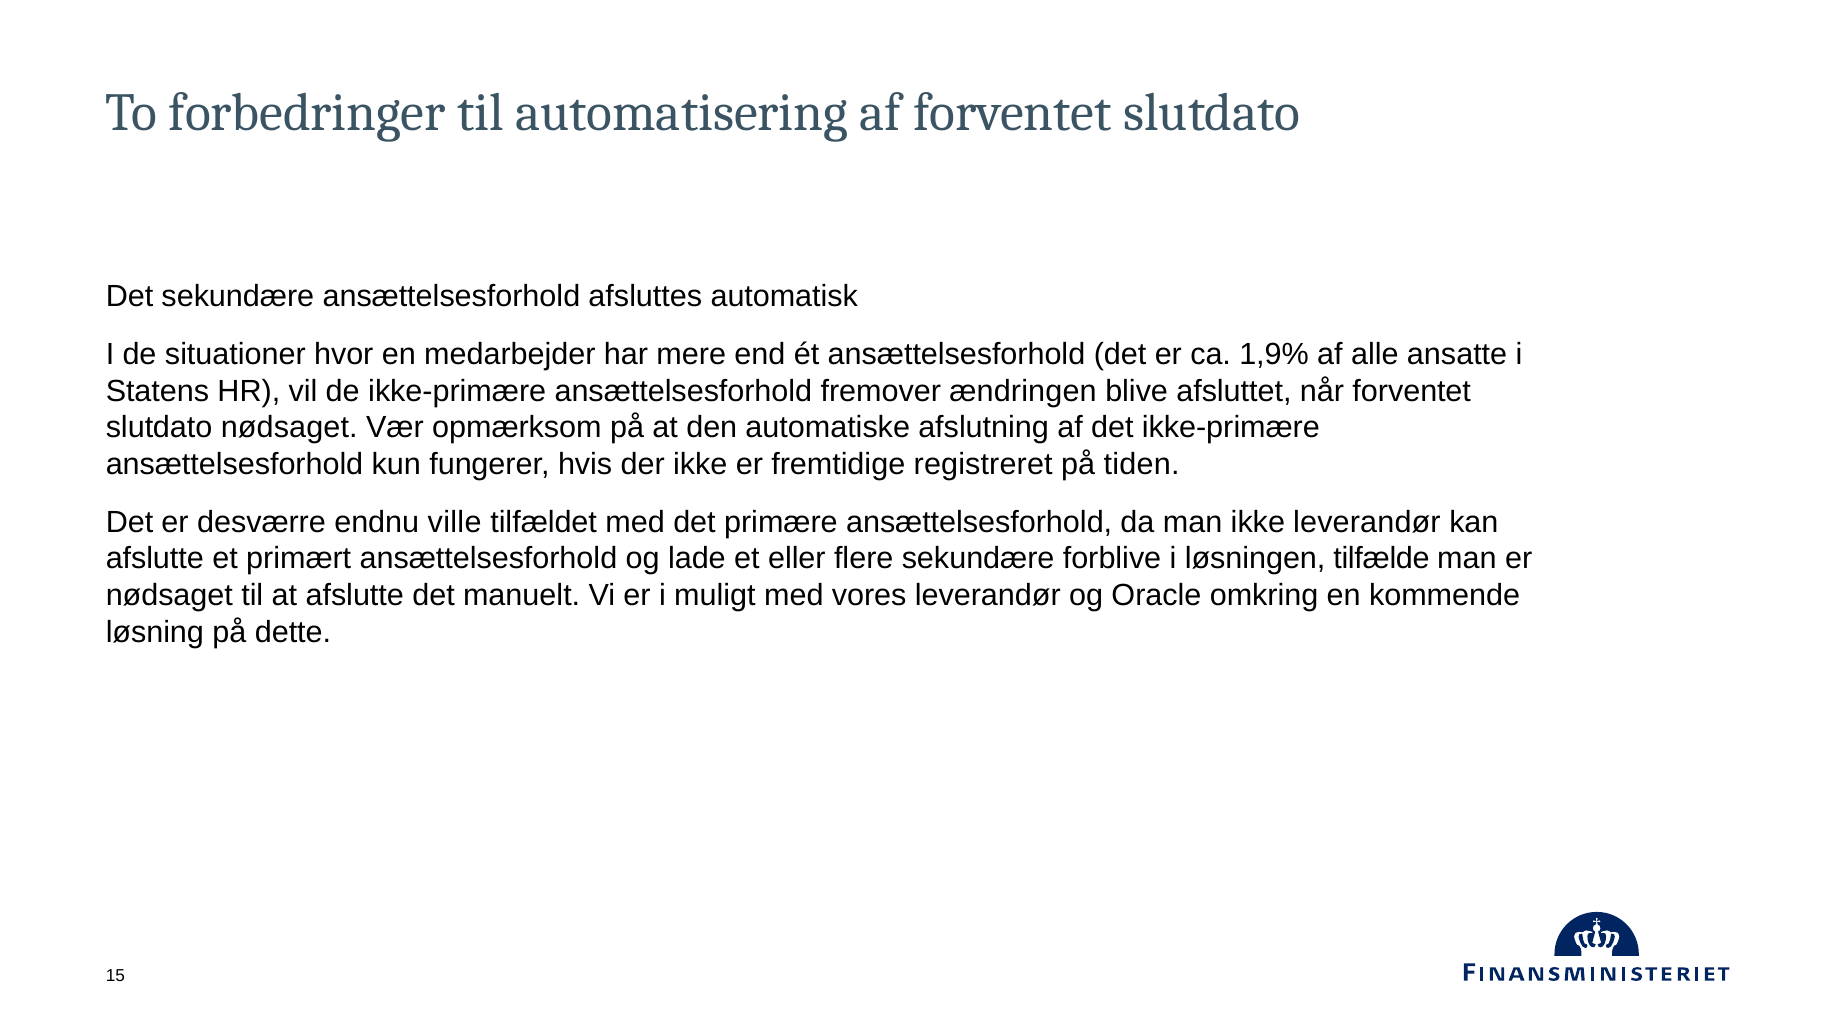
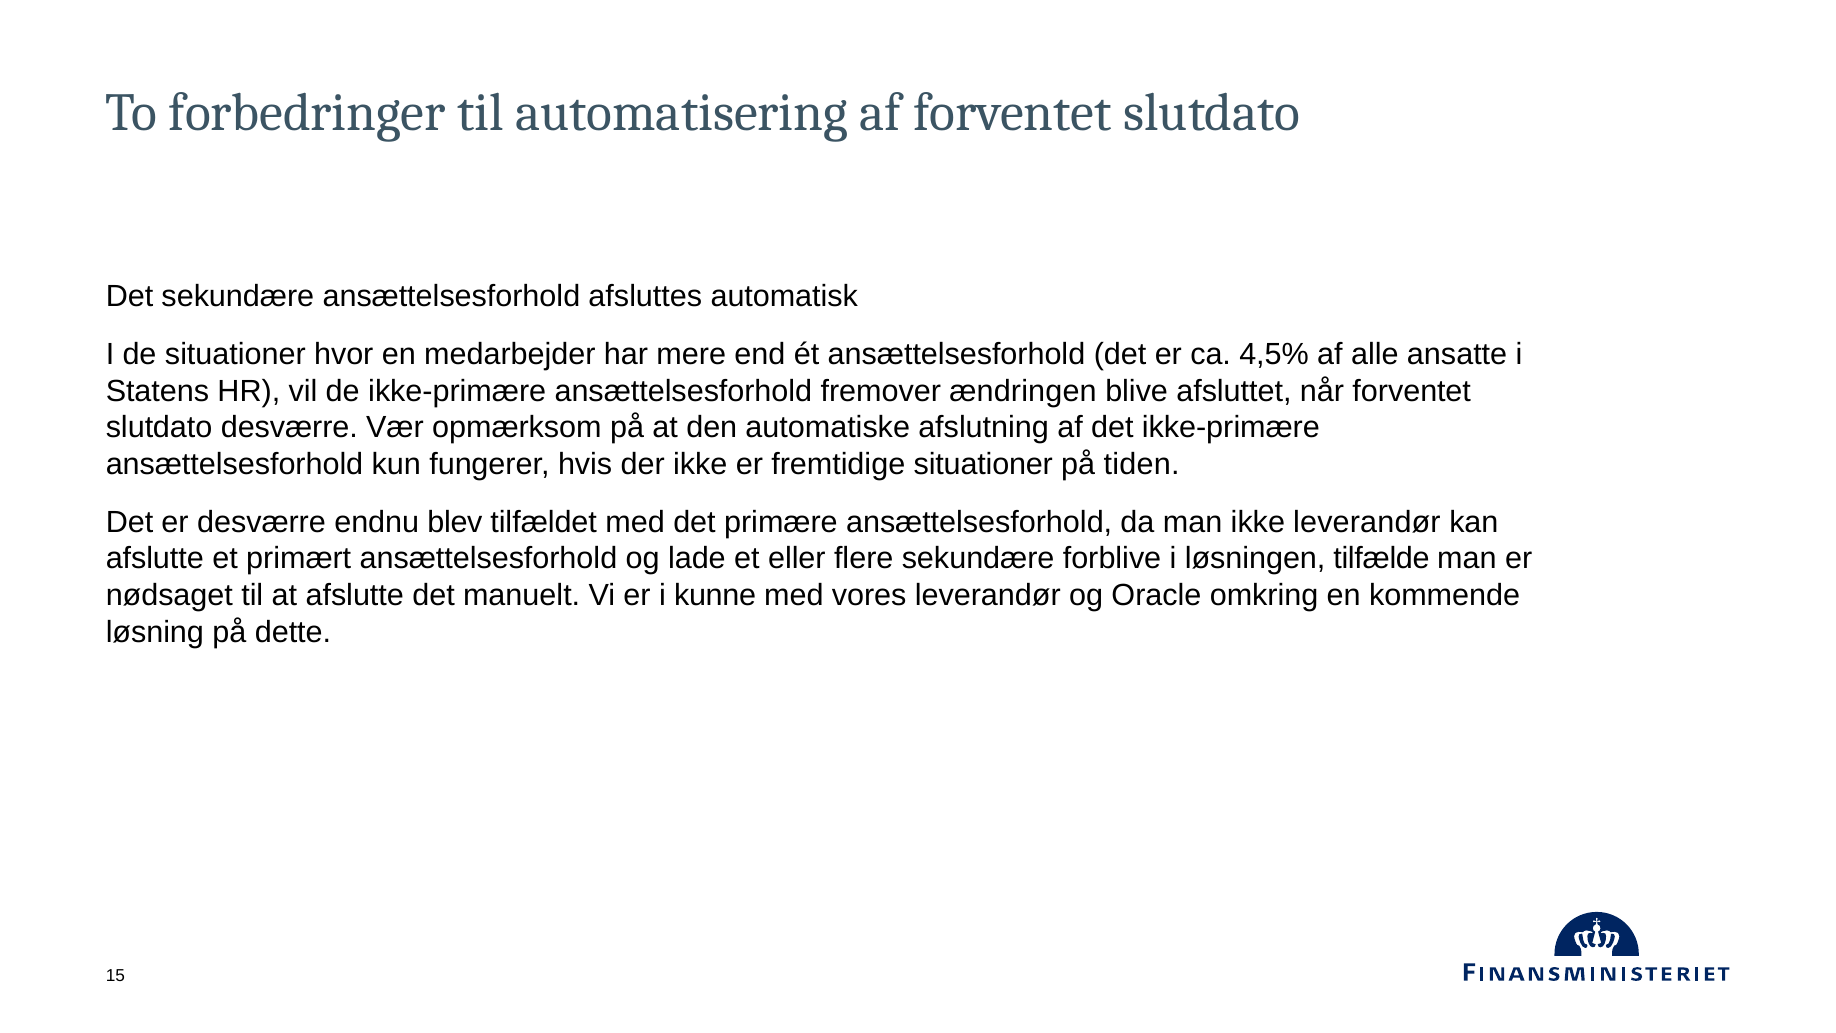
1,9%: 1,9% -> 4,5% (1274, 354)
slutdato nødsaget: nødsaget -> desværre (289, 428)
fremtidige registreret: registreret -> situationer (983, 464)
ville: ville -> blev (455, 522)
muligt: muligt -> kunne (715, 595)
